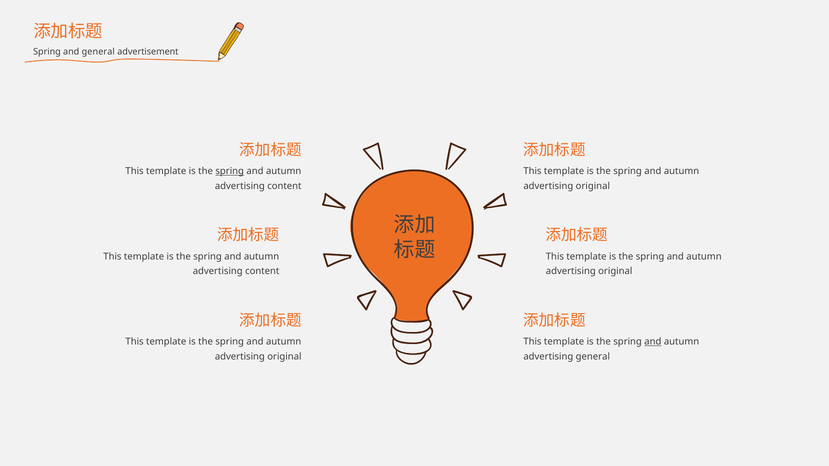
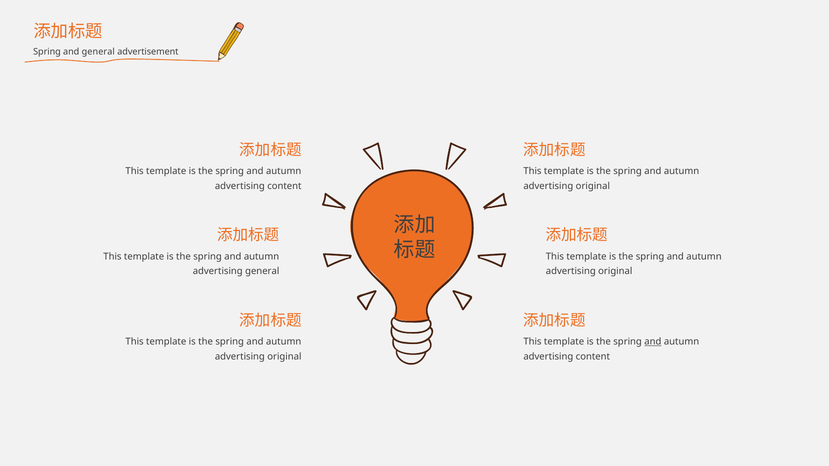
spring underline: present -> none (230, 171)
content: content -> general (262, 271)
general: general -> content (593, 357)
